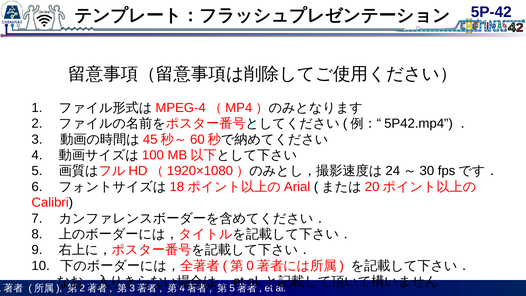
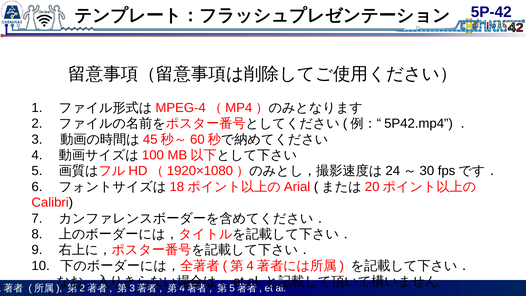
0: 0 -> 4 (250, 266)
